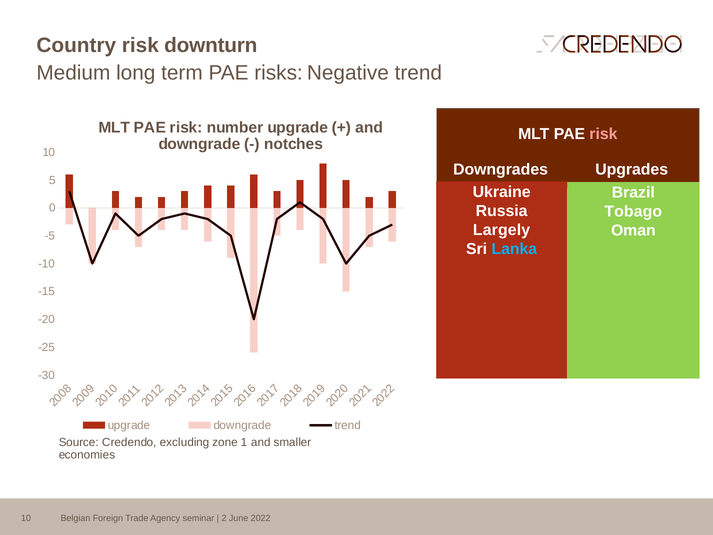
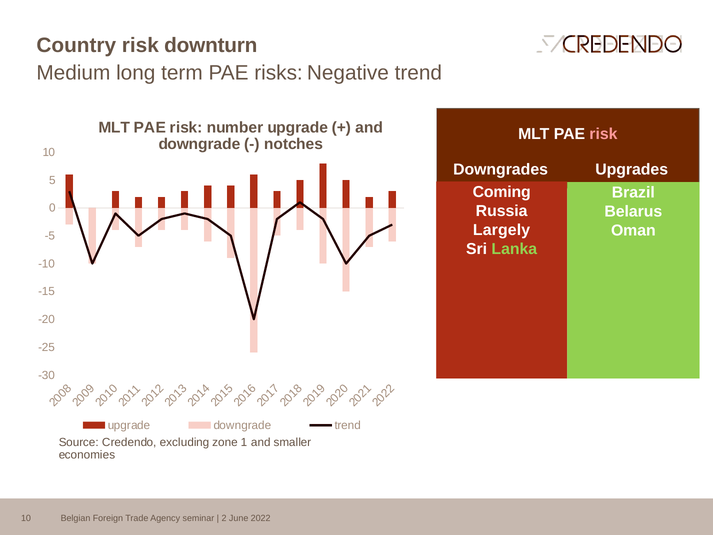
Ukraine: Ukraine -> Coming (502, 192)
Tobago: Tobago -> Belarus (633, 212)
Lanka colour: light blue -> light green (514, 249)
